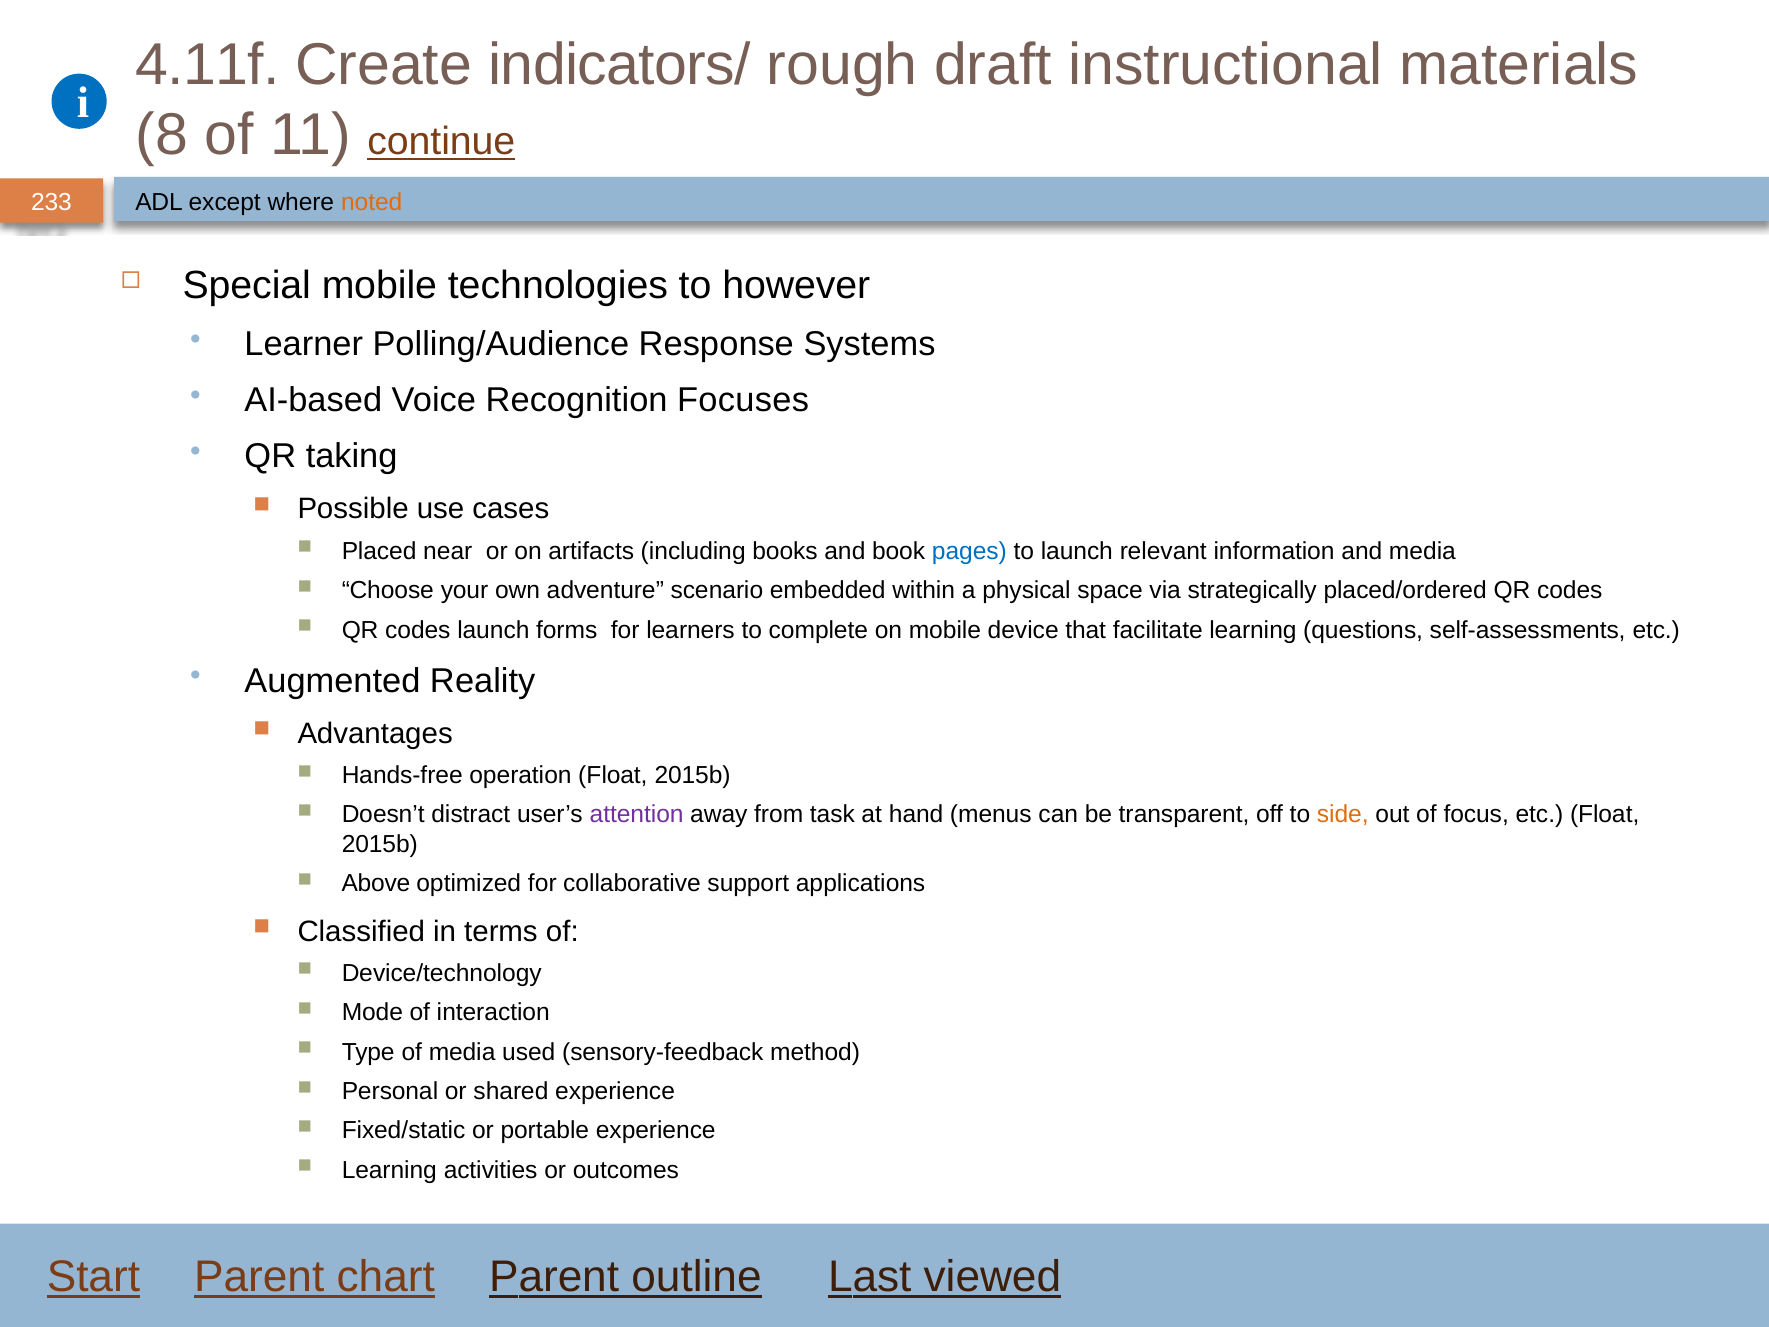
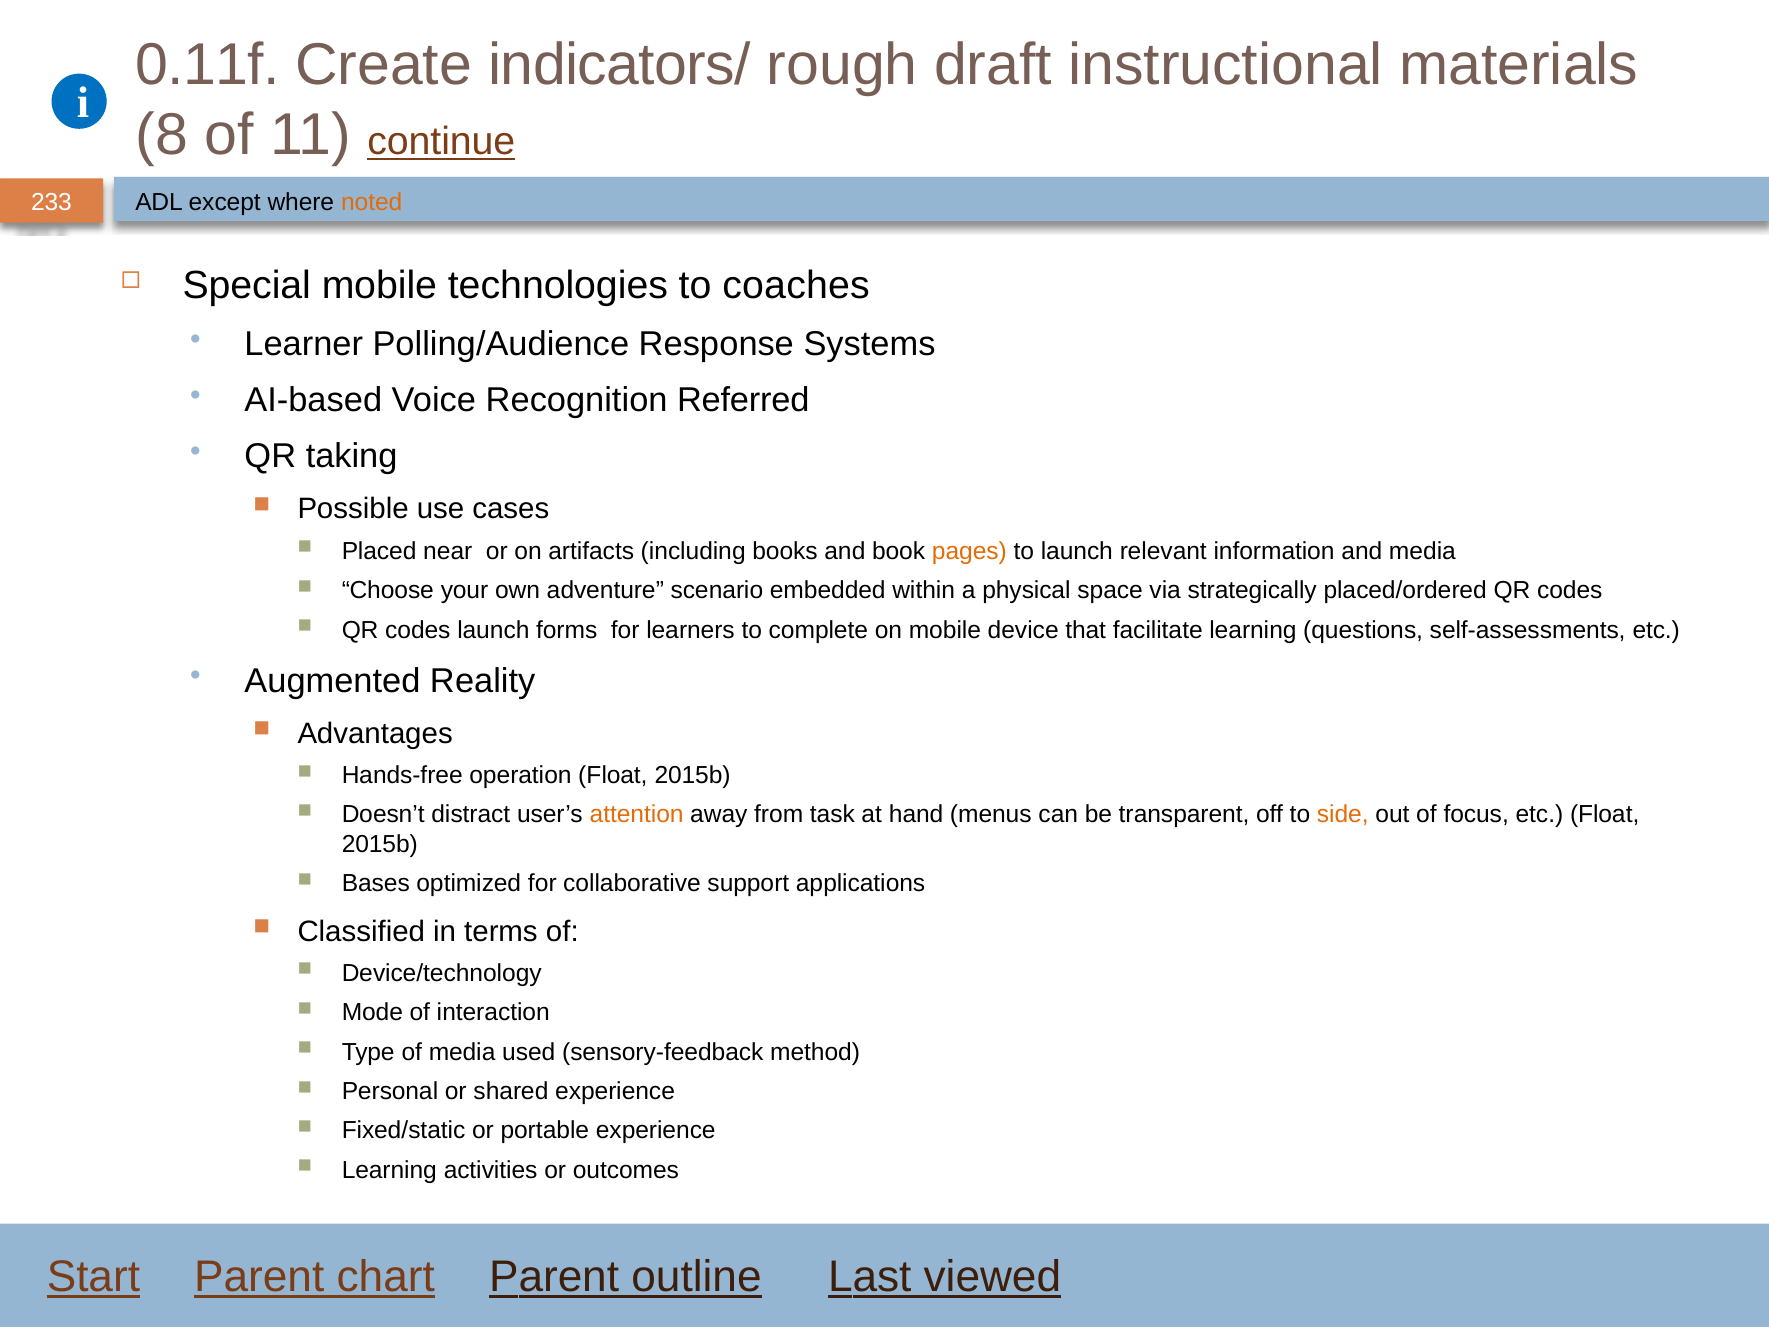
4.11f: 4.11f -> 0.11f (208, 65)
however: however -> coaches (796, 286)
Focuses: Focuses -> Referred (743, 400)
pages colour: blue -> orange (969, 551)
attention colour: purple -> orange (637, 815)
Above: Above -> Bases (376, 884)
